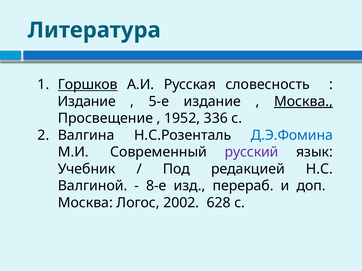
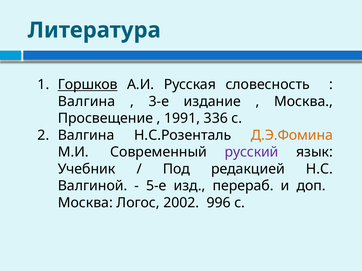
Издание: Издание -> Валгина (87, 102)
5-е: 5-е -> 3-е (159, 102)
Москва underline: present -> none (303, 102)
1952: 1952 -> 1991 (182, 119)
Д.Э.Фомина colour: blue -> orange (292, 135)
8-е: 8-е -> 5-е (156, 186)
628: 628 -> 996 (219, 203)
